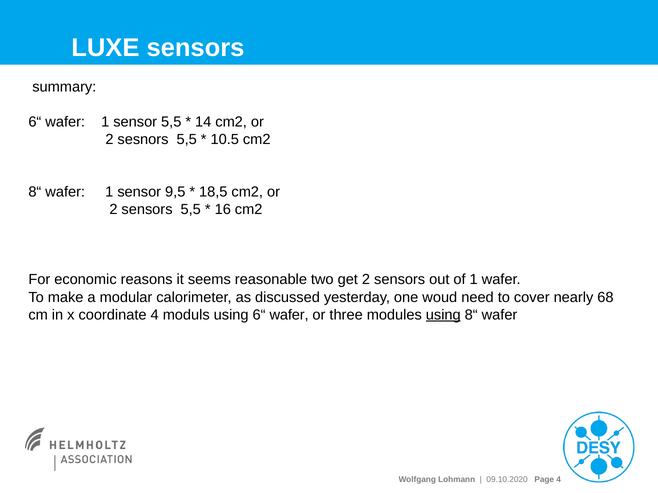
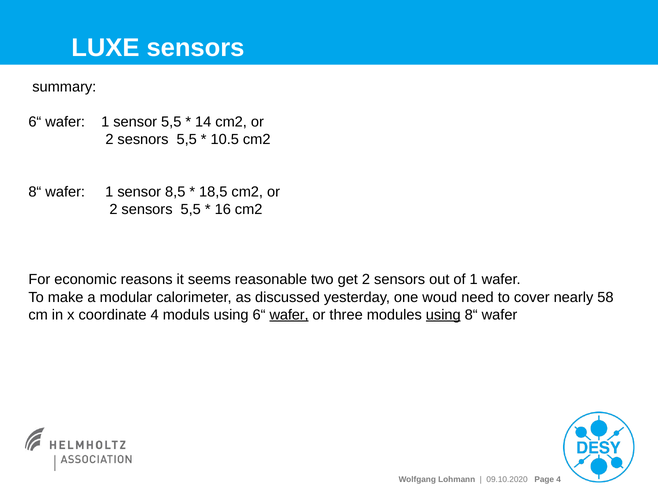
9,5: 9,5 -> 8,5 (175, 192)
68: 68 -> 58 (605, 297)
wafer underline: none -> present (289, 315)
